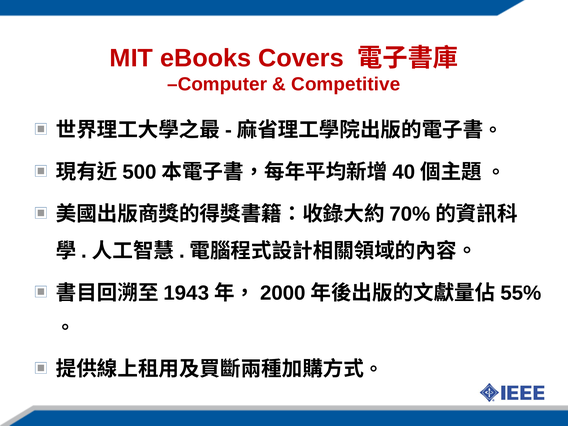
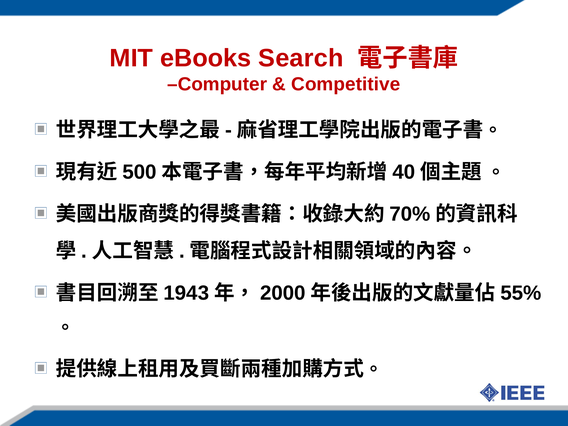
Covers: Covers -> Search (301, 58)
